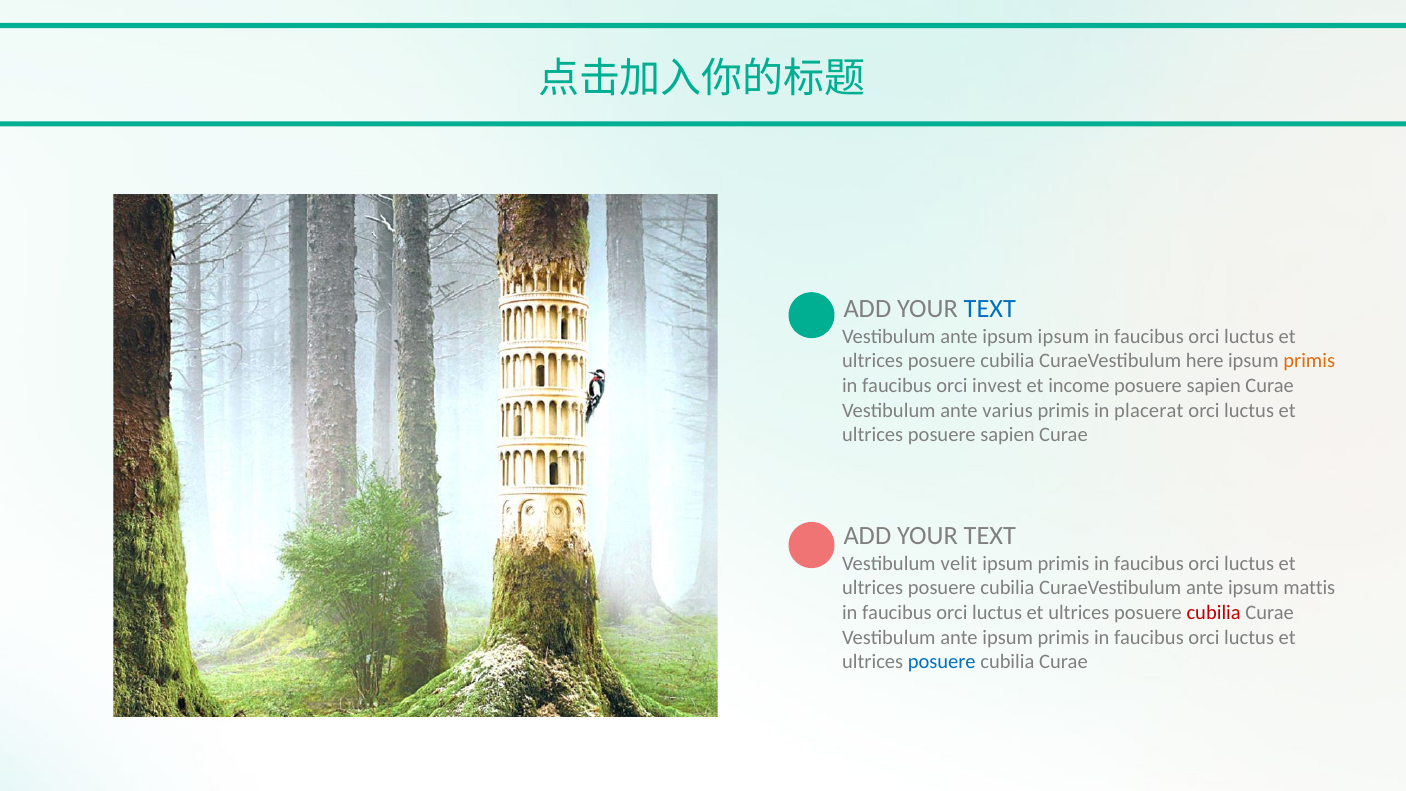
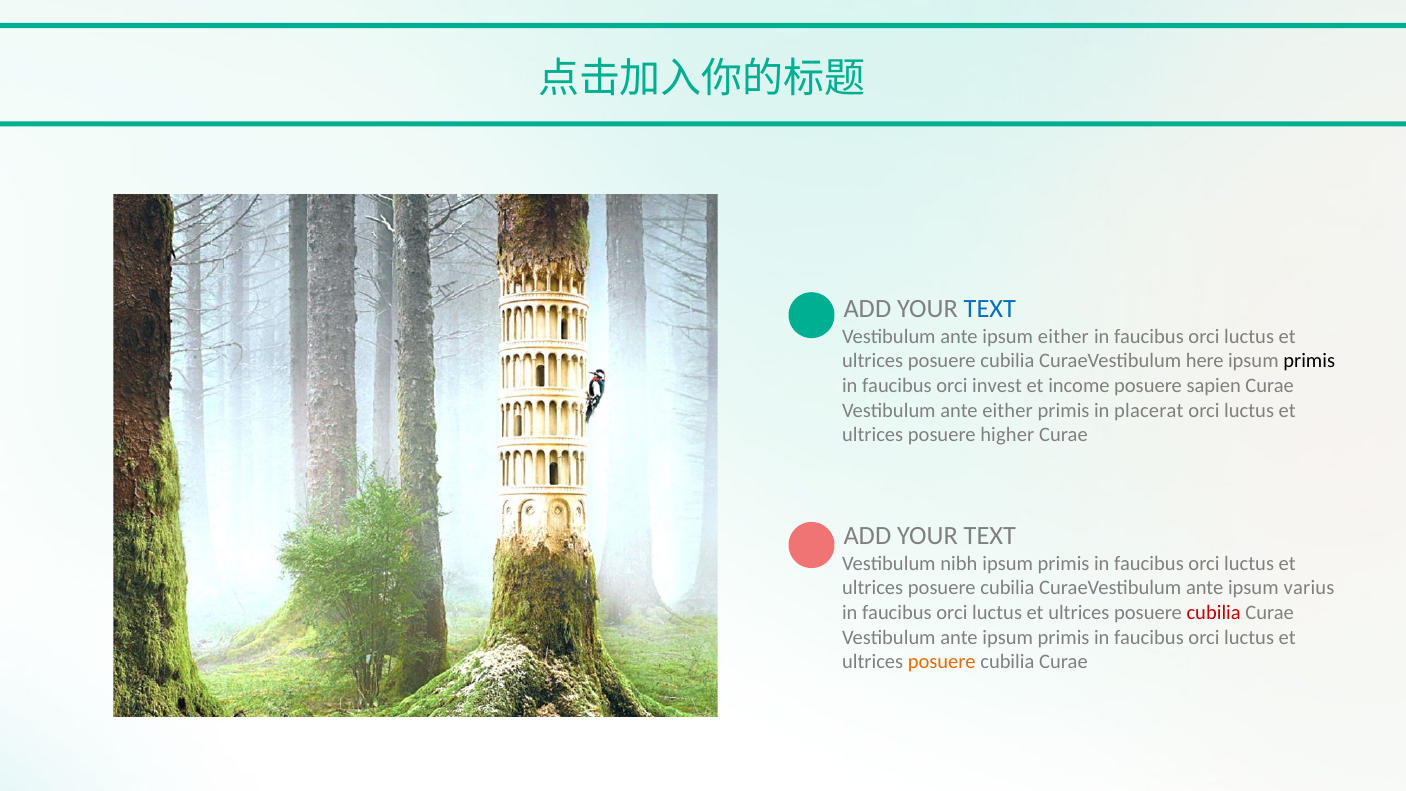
ipsum ipsum: ipsum -> either (1063, 337)
primis colour: orange -> black (1309, 361)
ante varius: varius -> either (1008, 410)
ultrices posuere sapien: sapien -> higher (1007, 435)
velit: velit -> nibh (959, 564)
mattis: mattis -> varius (1309, 588)
posuere colour: blue -> orange (942, 662)
